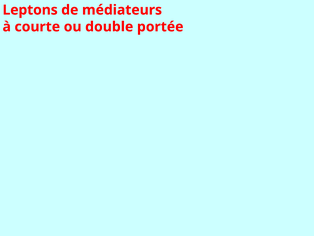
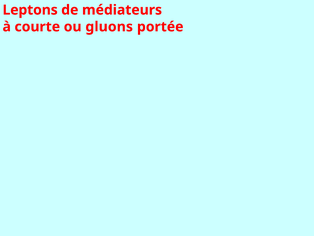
double: double -> gluons (109, 27)
